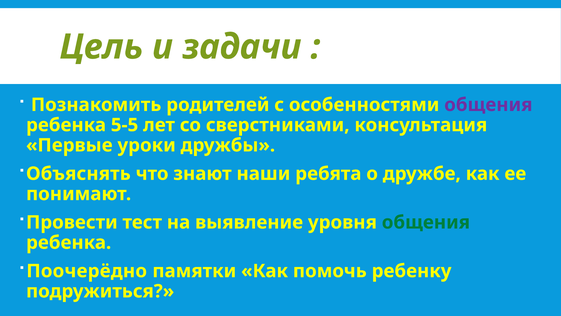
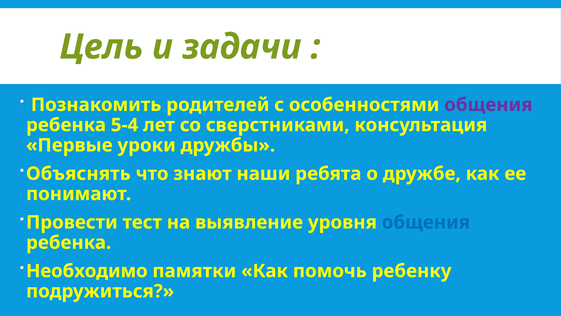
5-5: 5-5 -> 5-4 (125, 125)
общения colour: green -> blue (426, 222)
Поочерёдно: Поочерёдно -> Необходимо (87, 271)
